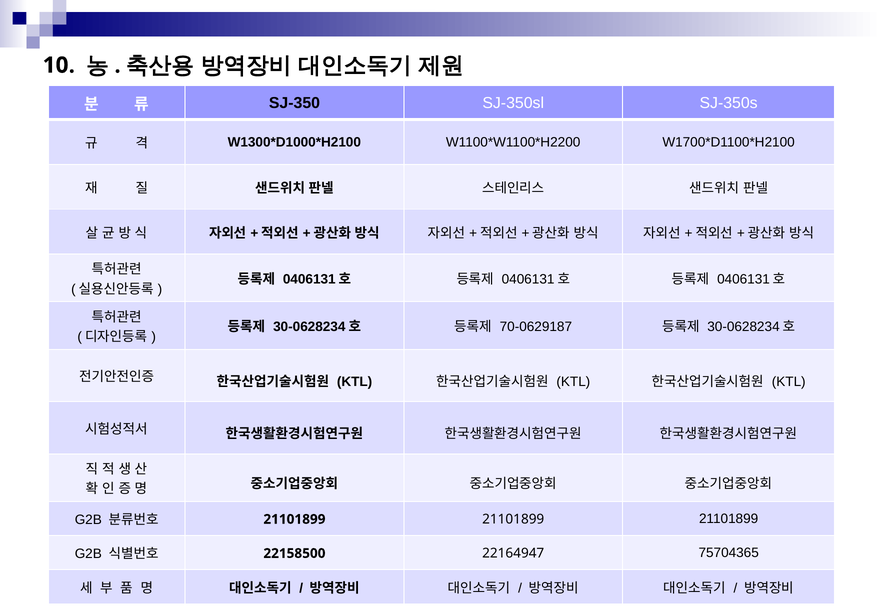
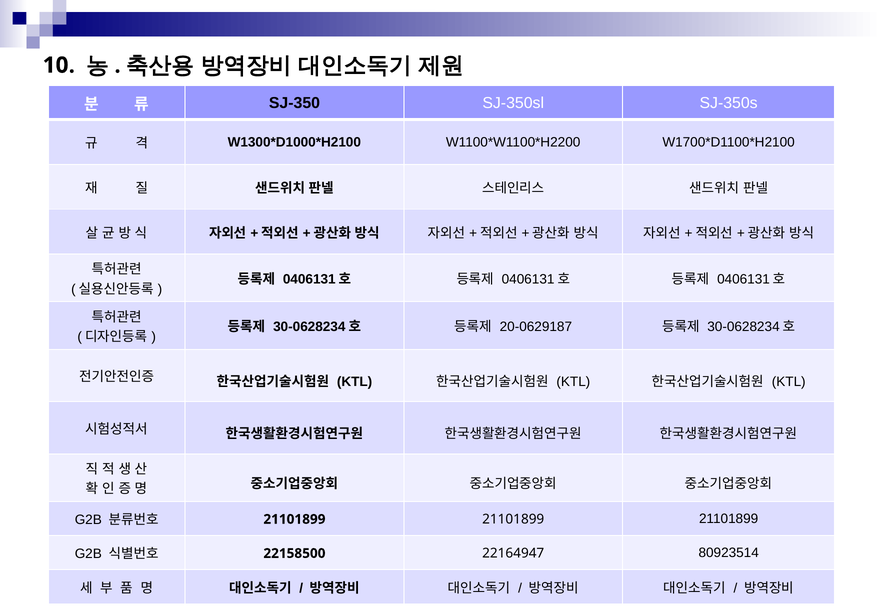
70-0629187: 70-0629187 -> 20-0629187 (536, 327)
75704365: 75704365 -> 80923514 (729, 553)
